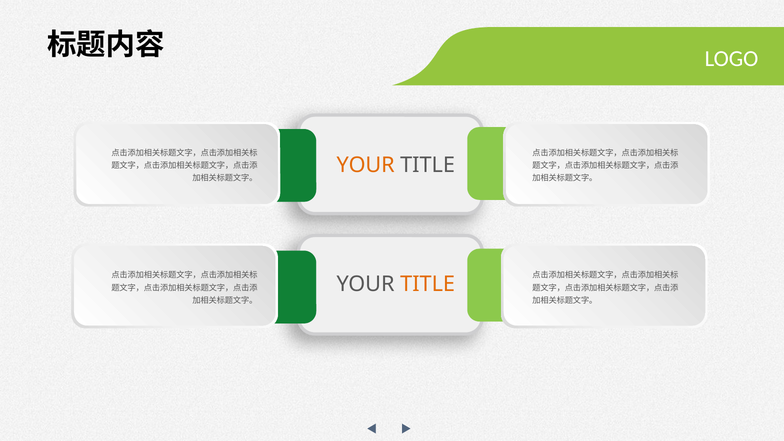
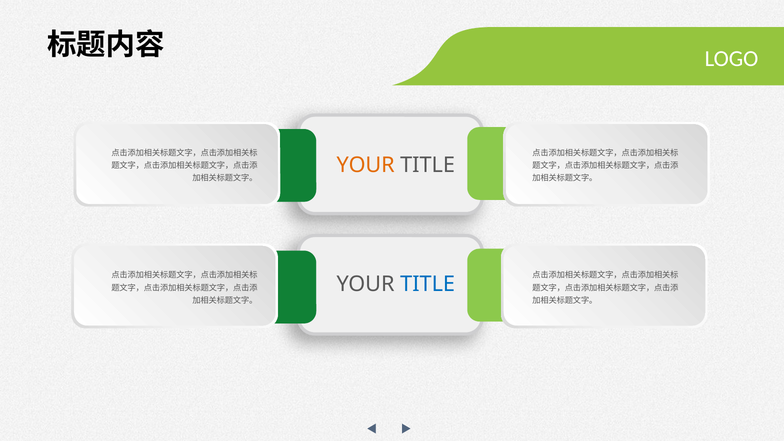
TITLE colour: orange -> blue (428, 284)
